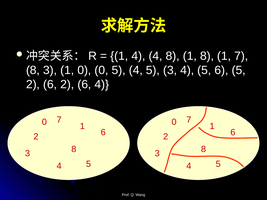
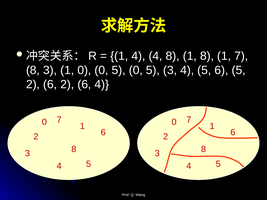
5 4: 4 -> 0 (136, 70)
